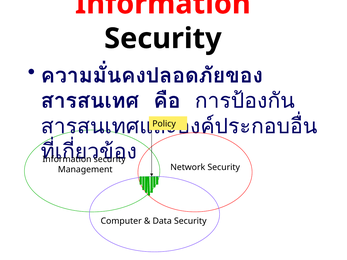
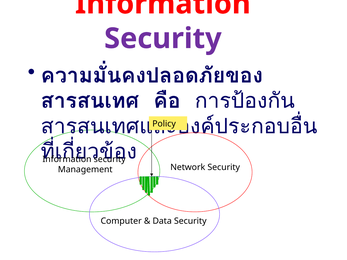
Security colour: black -> purple (163, 39)
